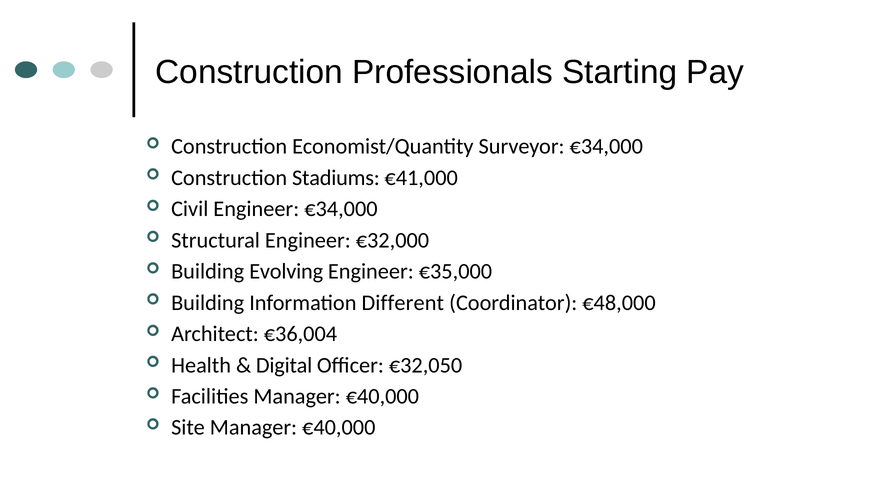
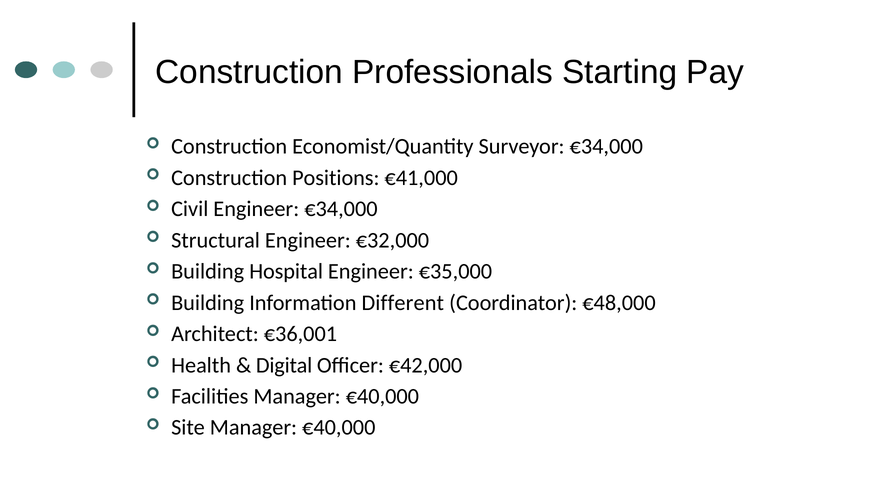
Stadiums: Stadiums -> Positions (336, 178)
Evolving: Evolving -> Hospital (286, 271)
€36,004: €36,004 -> €36,001 (300, 334)
€32,050: €32,050 -> €42,000 (426, 365)
